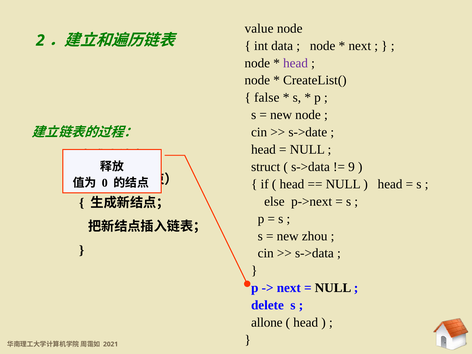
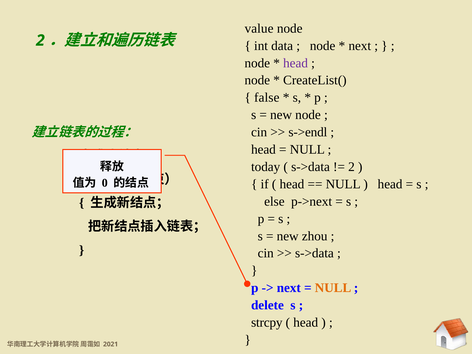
s->date: s->date -> s->endl (308, 132)
struct: struct -> today (266, 167)
9: 9 -> 2 (352, 167)
NULL colour: black -> orange (333, 288)
allone: allone -> strcpy (267, 323)
